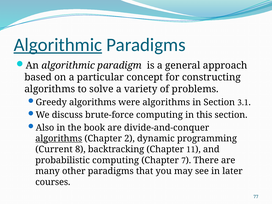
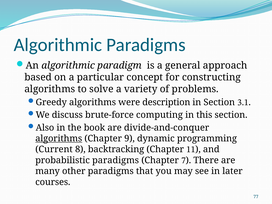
Algorithmic underline: present -> none (58, 45)
were algorithms: algorithms -> description (166, 102)
2: 2 -> 9 (129, 138)
probabilistic computing: computing -> paradigms (116, 160)
